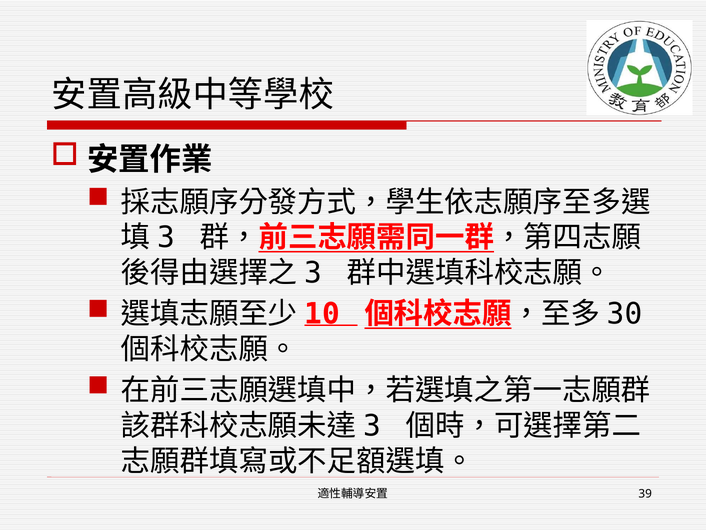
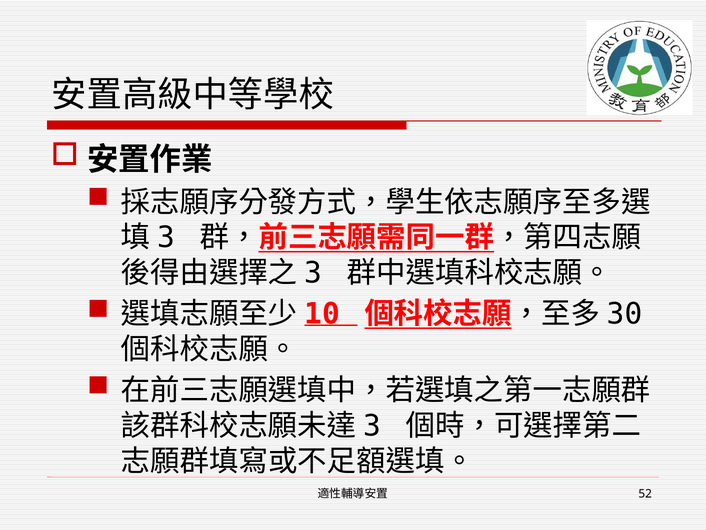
39: 39 -> 52 (645, 494)
